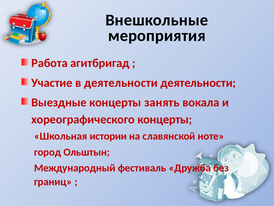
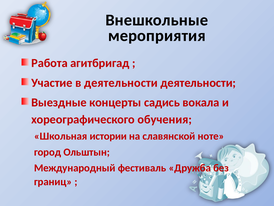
занять: занять -> садись (162, 102)
хореографического концерты: концерты -> обучения (165, 119)
